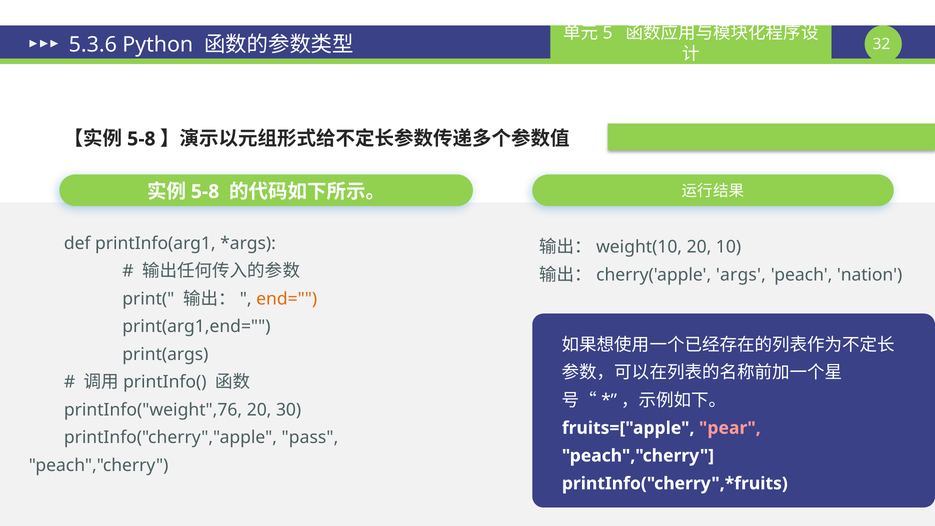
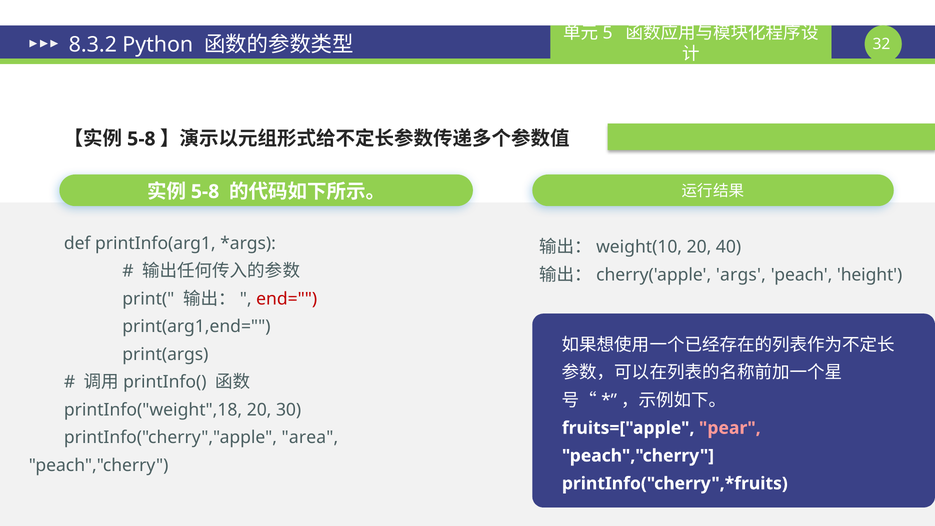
5.3.6: 5.3.6 -> 8.3.2 (93, 45)
10: 10 -> 40 (729, 247)
nation: nation -> height (870, 275)
end= colour: orange -> red (287, 299)
printInfo("weight",76: printInfo("weight",76 -> printInfo("weight",18 (153, 410)
pass: pass -> area (310, 437)
